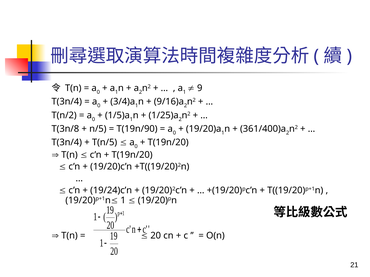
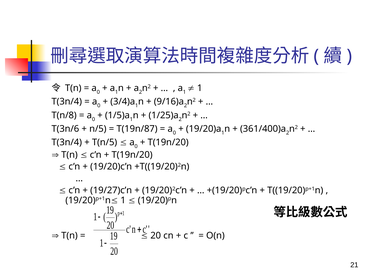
9: 9 -> 1 (200, 88)
T(n/2: T(n/2 -> T(n/8 (64, 115)
T(3n/8: T(3n/8 -> T(3n/6 (65, 129)
T(19n/90: T(19n/90 -> T(19n/87 (137, 129)
19/24)c’n: 19/24)c’n -> 19/27)c’n (111, 191)
